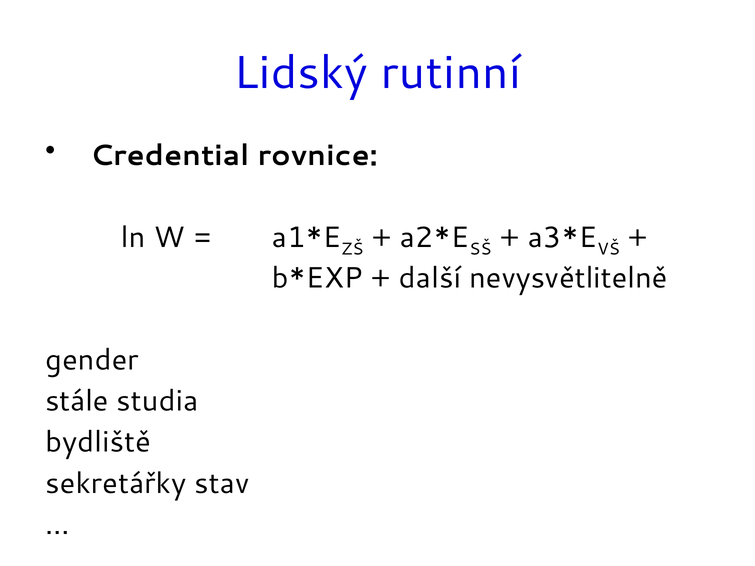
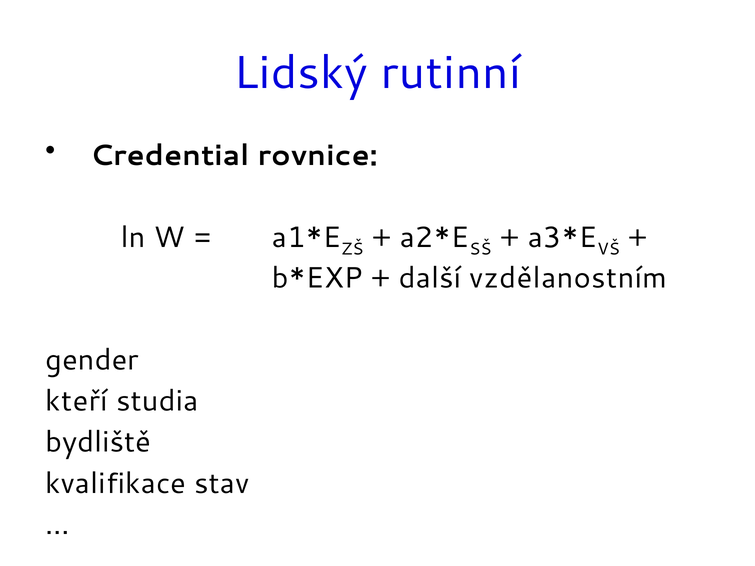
nevysvětlitelně: nevysvětlitelně -> vzdělanostním (568, 278)
stále: stále -> kteří (77, 401)
sekretářky: sekretářky -> kvalifikace (116, 484)
